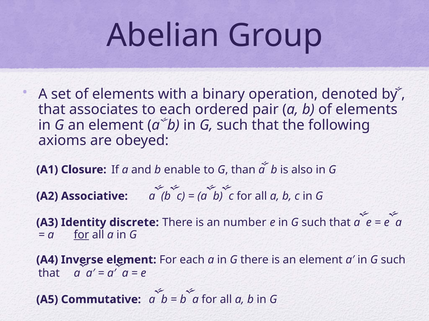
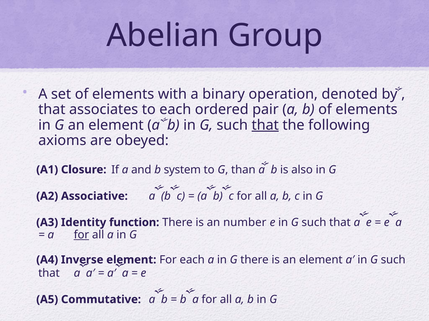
that underline: none -> present (265, 125)
enable: enable -> system (182, 170)
discrete: discrete -> function (134, 223)
